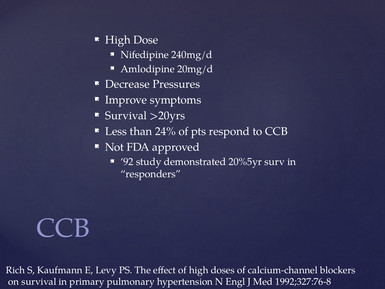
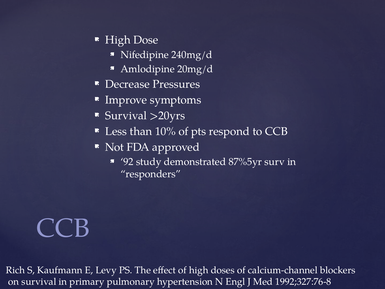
24%: 24% -> 10% (165, 131)
20%5yr: 20%5yr -> 87%5yr (245, 162)
